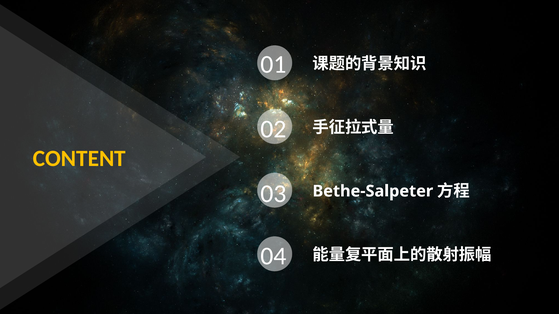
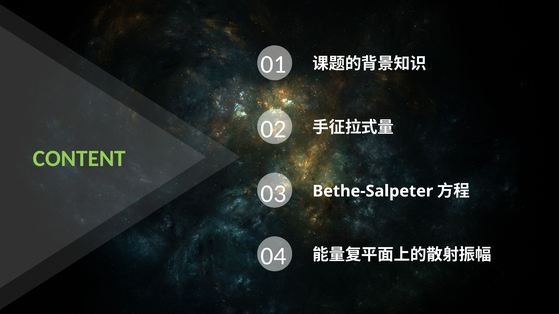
CONTENT colour: yellow -> light green (79, 159)
